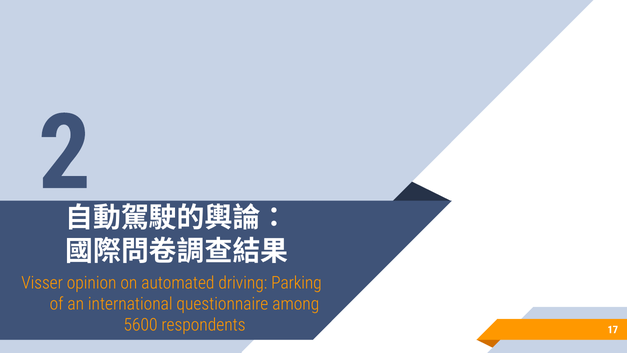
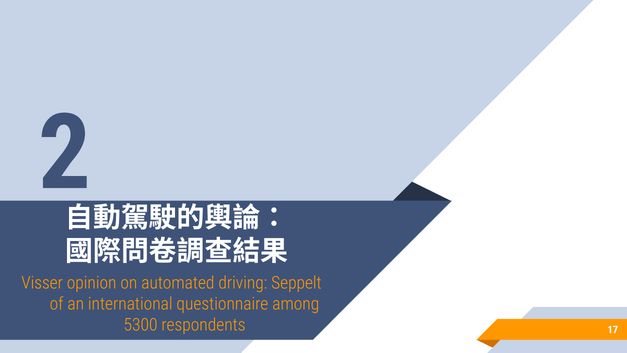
Parking: Parking -> Seppelt (296, 283)
5600: 5600 -> 5300 (141, 325)
